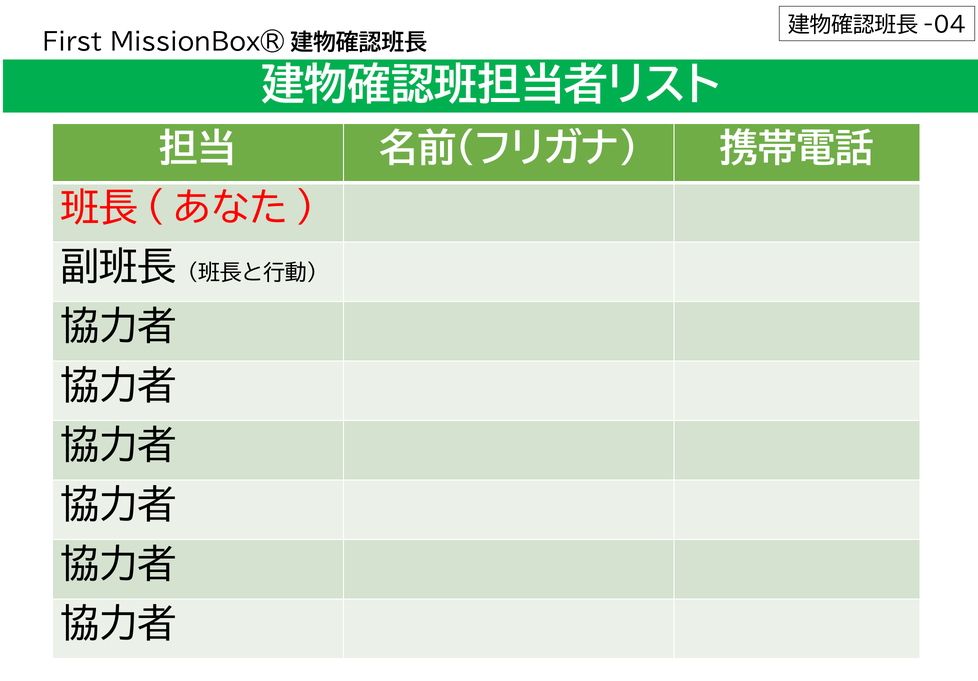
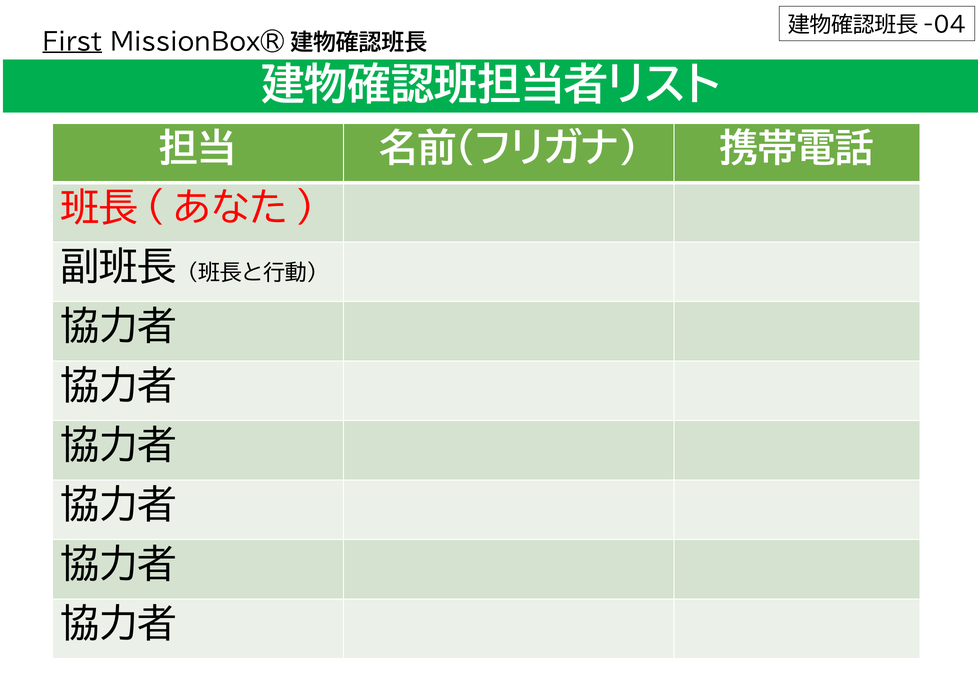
First underline: none -> present (72, 42)
